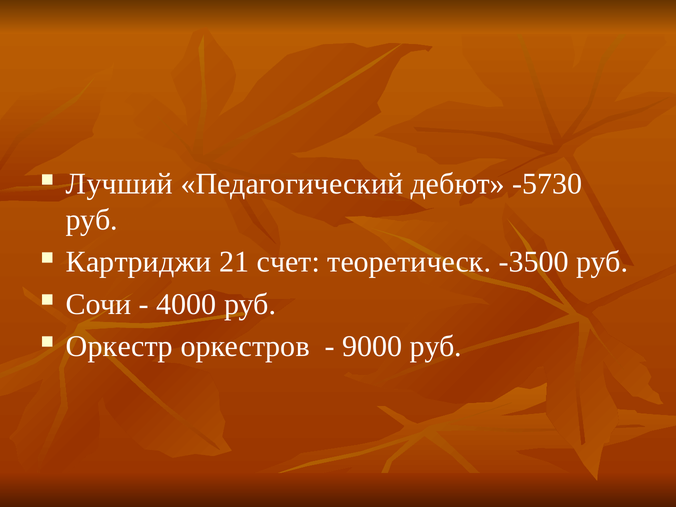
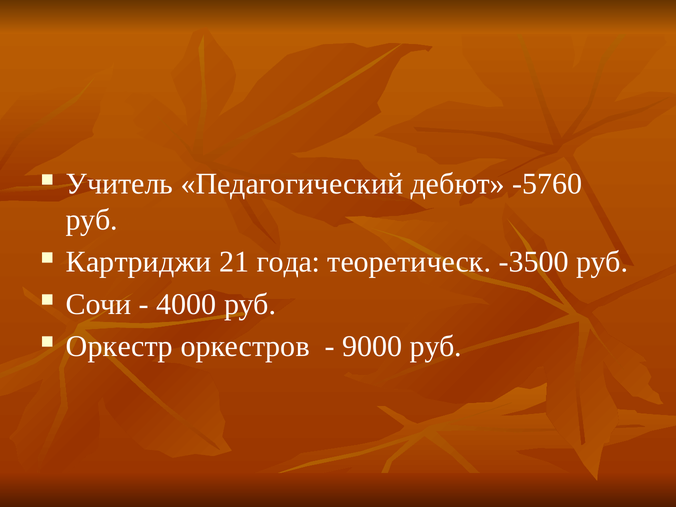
Лучший: Лучший -> Учитель (120, 184)
-5730: -5730 -> -5760 (547, 184)
счет: счет -> года (288, 262)
